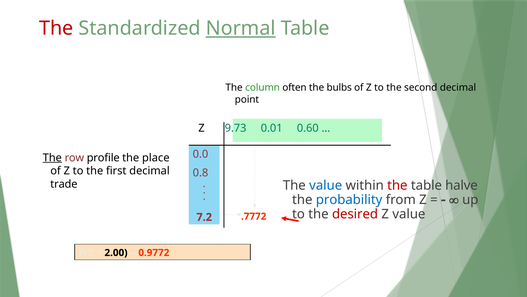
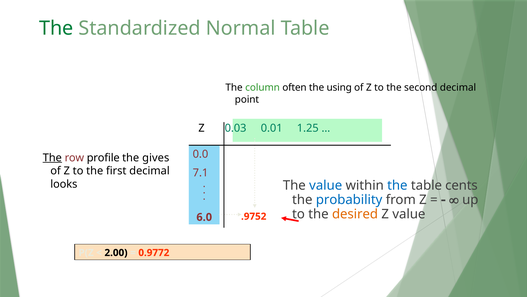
The colour: red -> green (56, 28)
Normal underline: present -> none (241, 28)
bulbs: bulbs -> using (339, 88)
9.73: 9.73 -> 0.03 (236, 128)
0.60: 0.60 -> 1.25 (308, 128)
place: place -> gives (156, 157)
0.8: 0.8 -> 7.1 (200, 173)
trade: trade -> looks (64, 184)
the colour: red -> blue (397, 185)
halve: halve -> cents (461, 185)
desired colour: red -> orange (355, 214)
.7772: .7772 -> .9752 (254, 216)
7.2: 7.2 -> 6.0 (204, 217)
